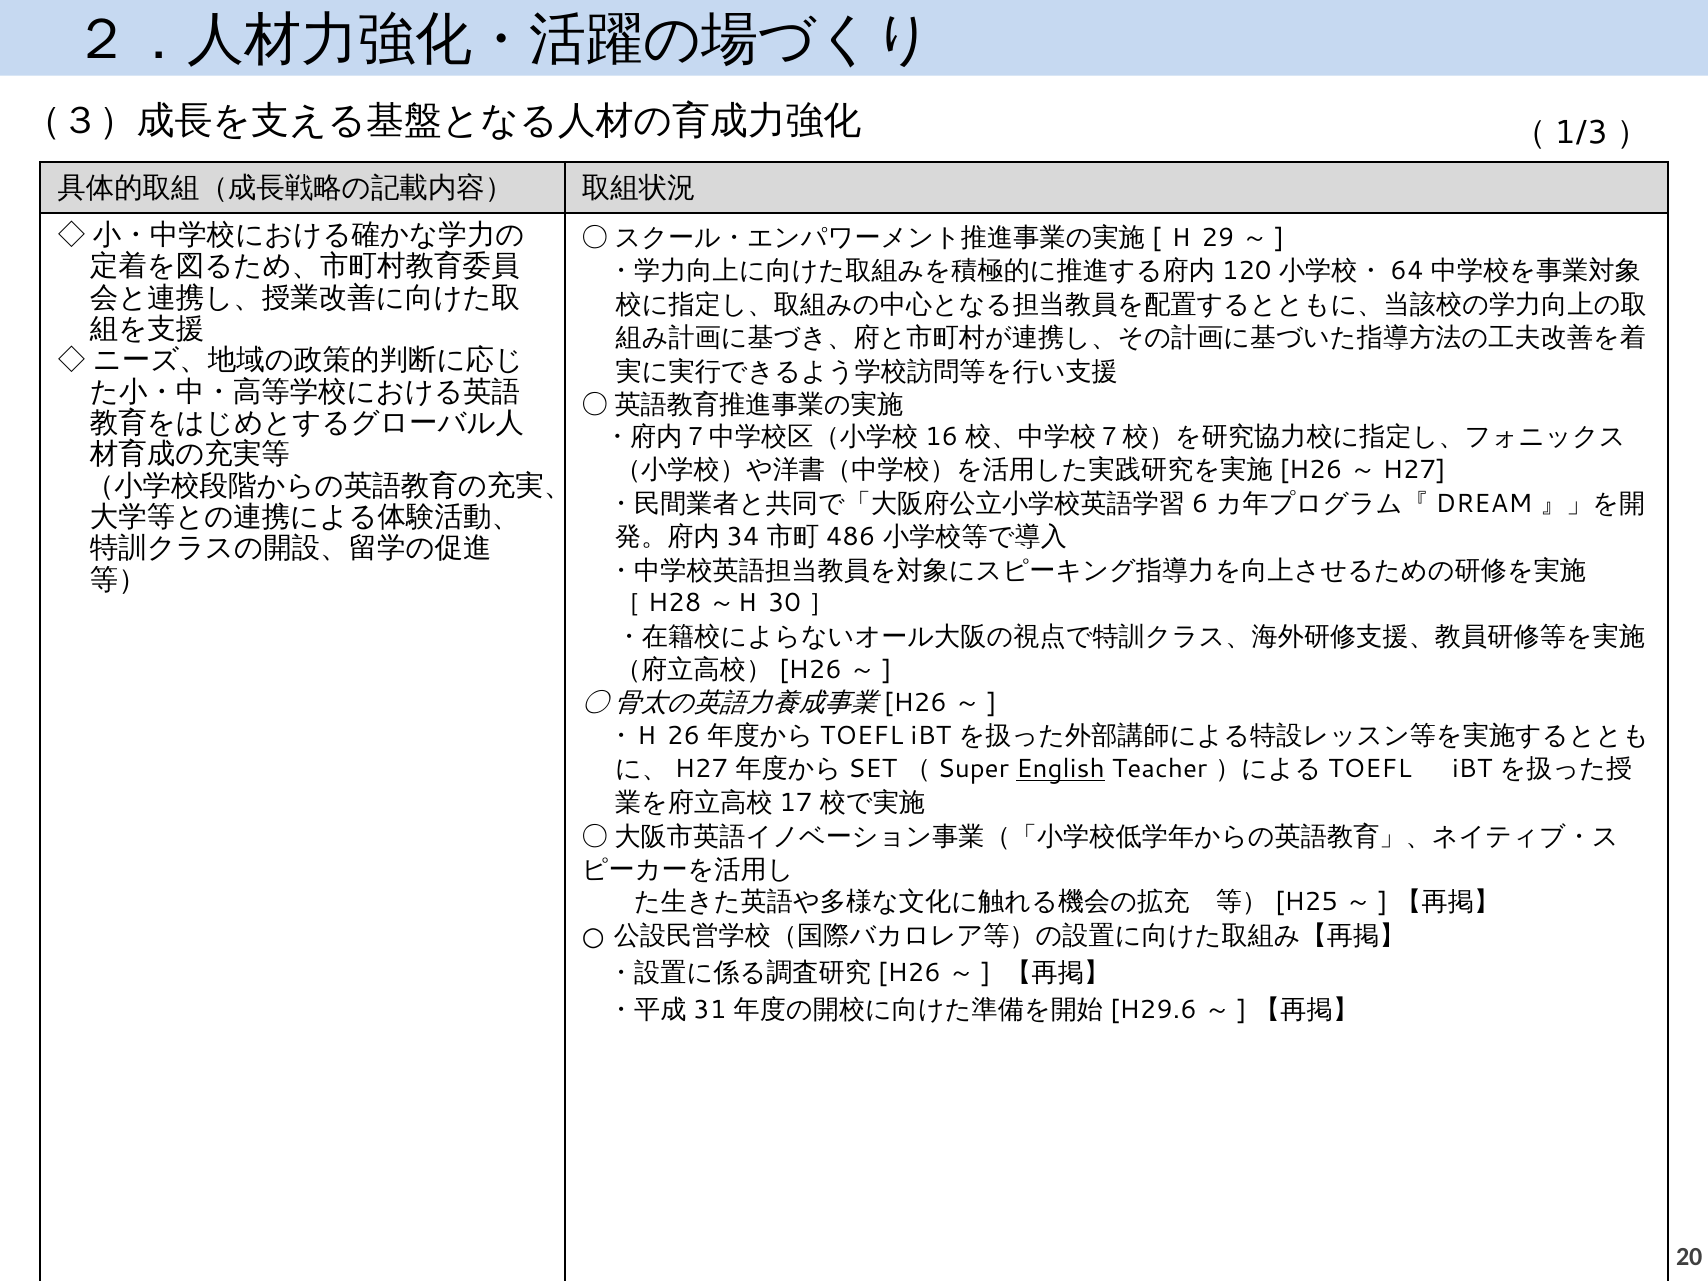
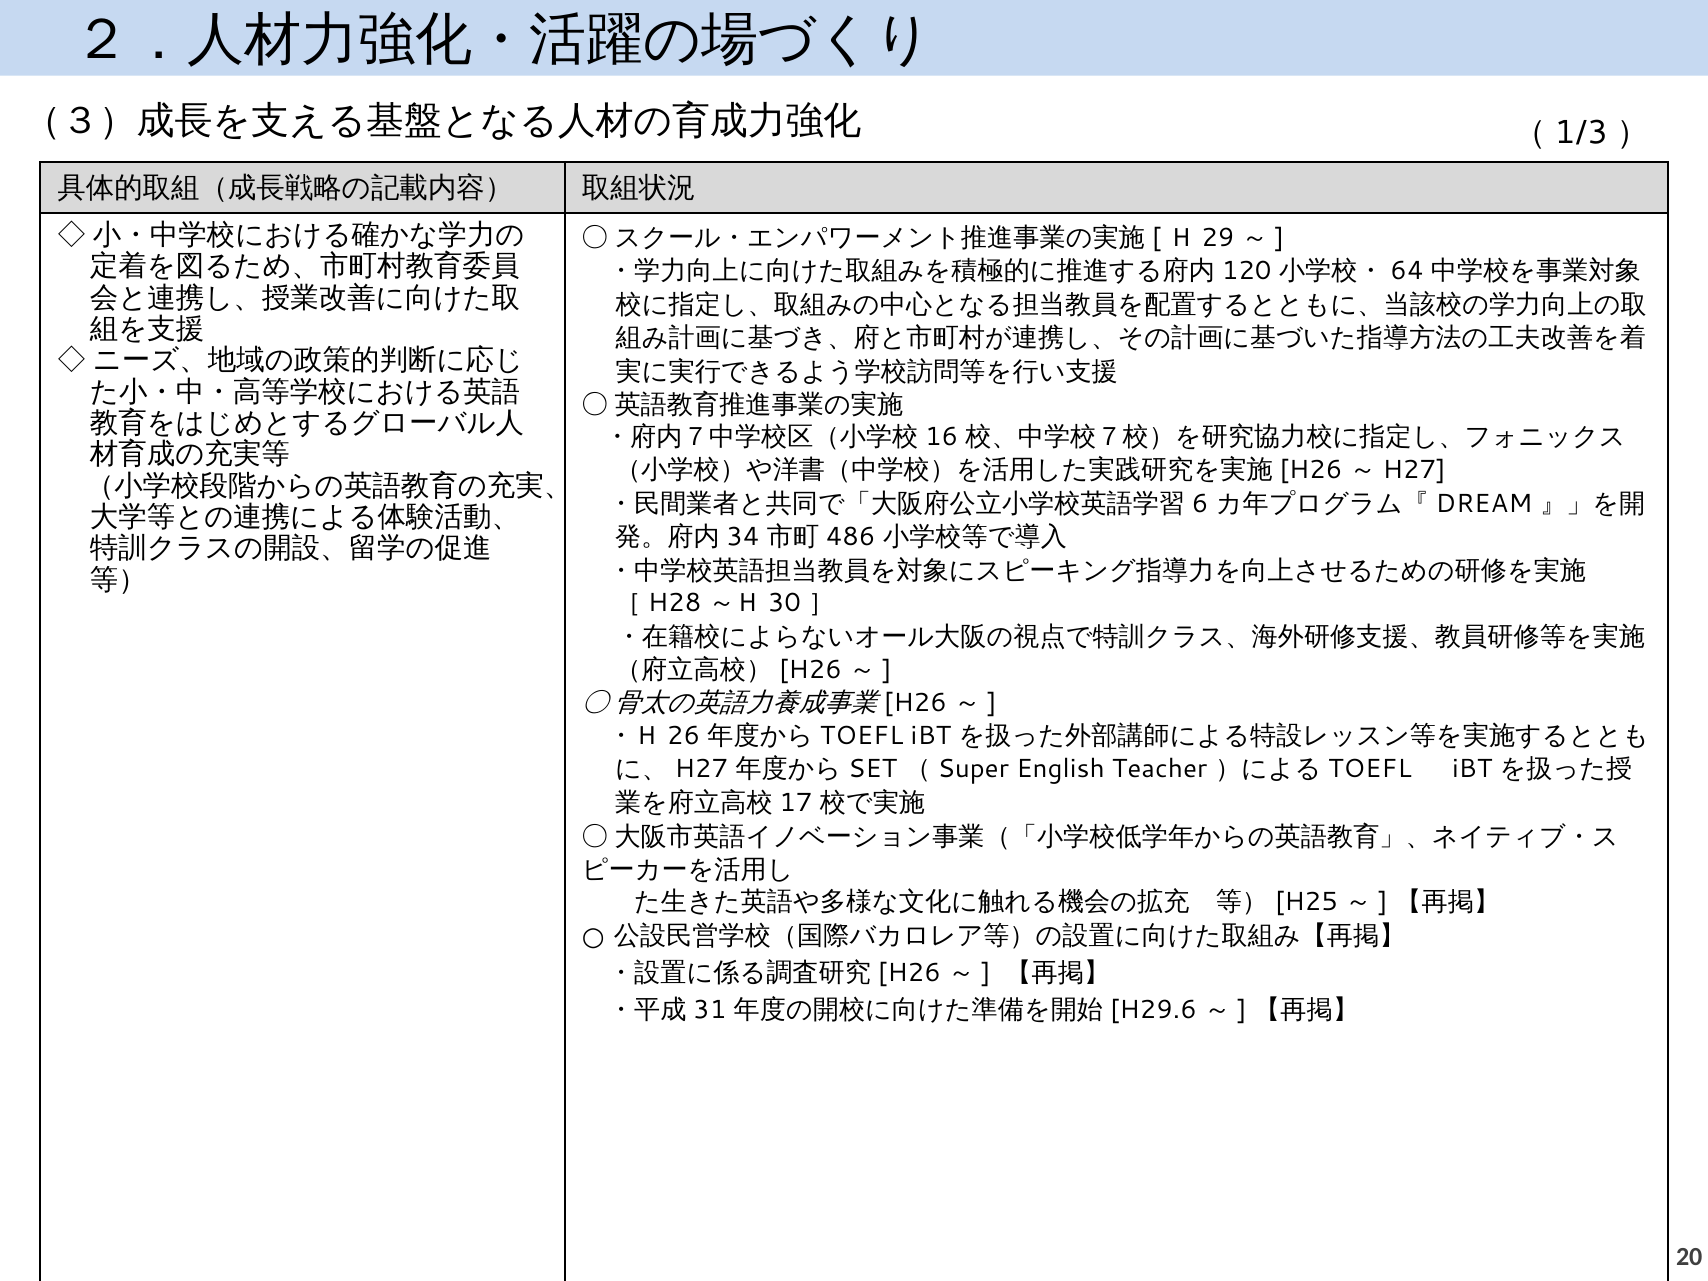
English underline: present -> none (1060, 769)
